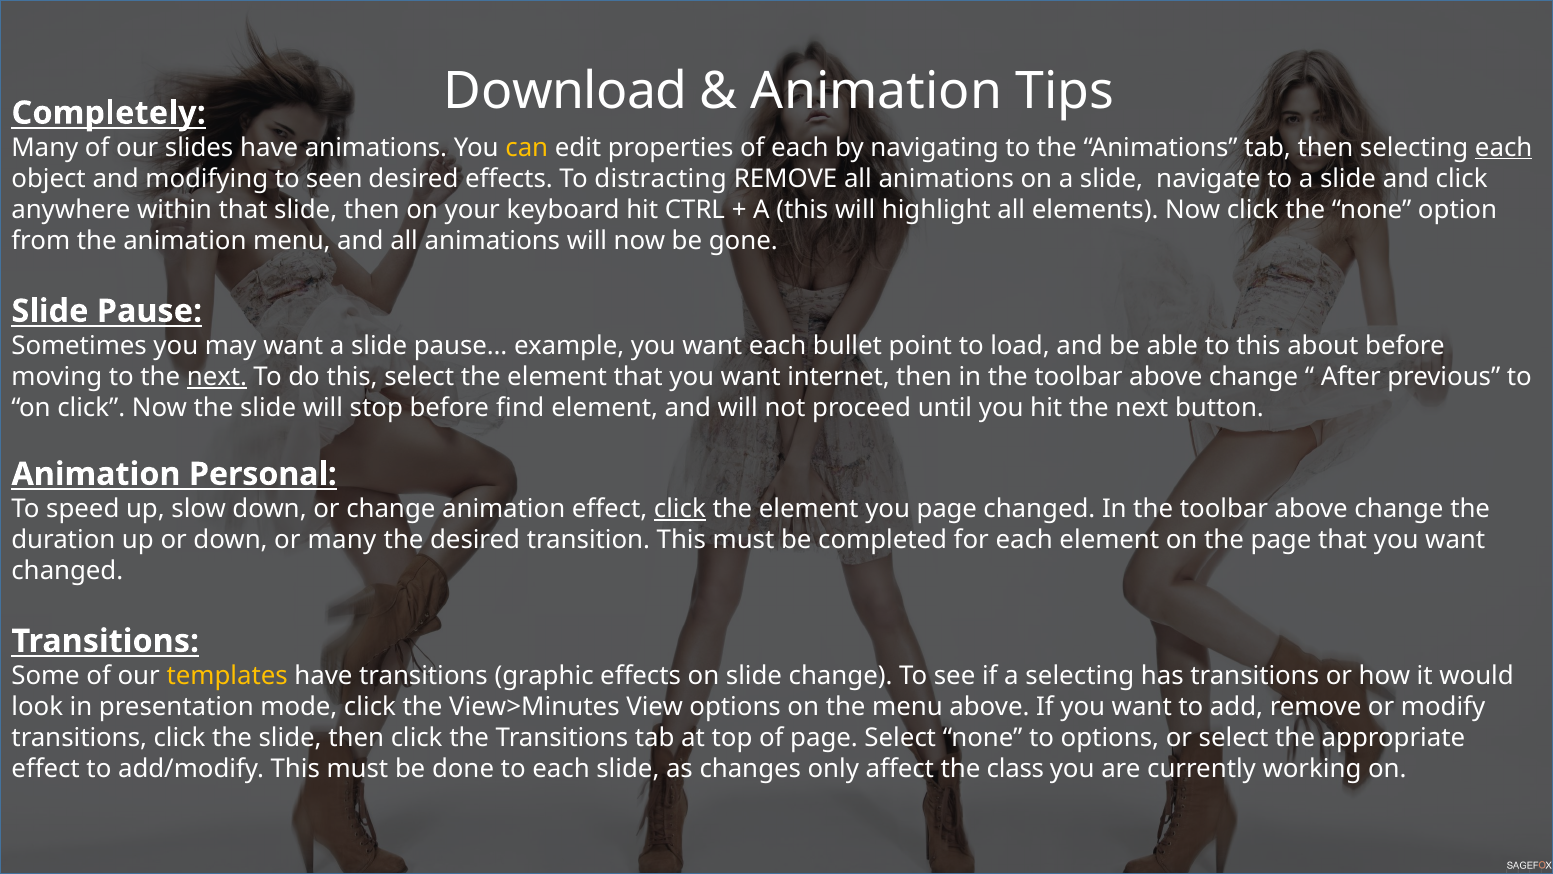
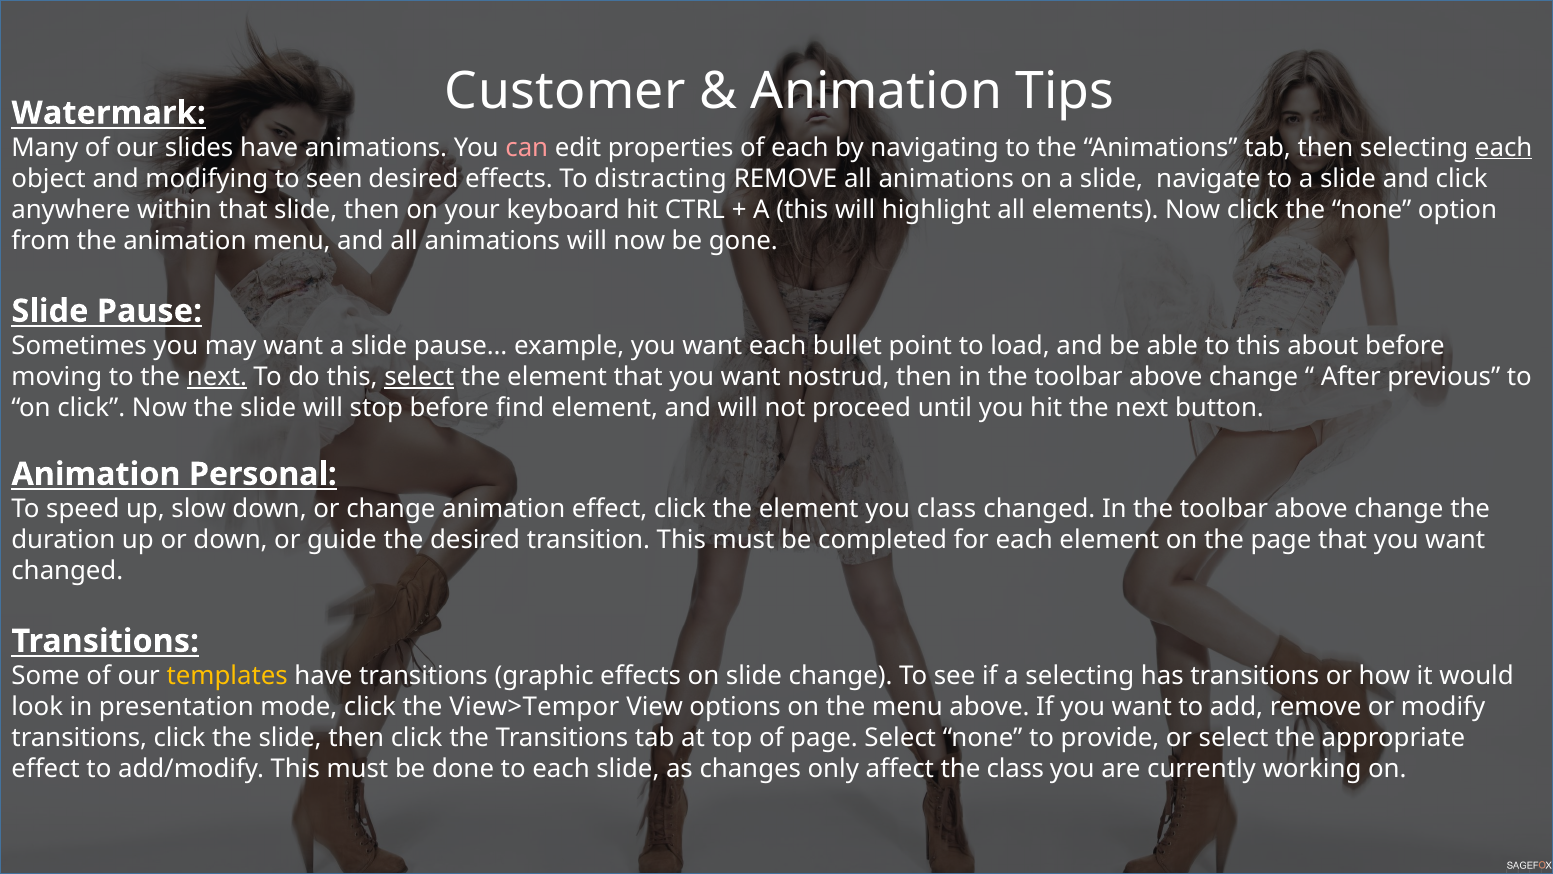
Download: Download -> Customer (565, 92)
Completely: Completely -> Watermark (109, 113)
can colour: yellow -> pink (527, 147)
select underline: none -> present (419, 376)
internet: internet -> nostrud (839, 376)
click underline: present -> none (680, 508)
you page: page -> class (947, 508)
or many: many -> guide (342, 539)
View>Minutes: View>Minutes -> View>Tempor (534, 706)
to options: options -> provide (1110, 737)
